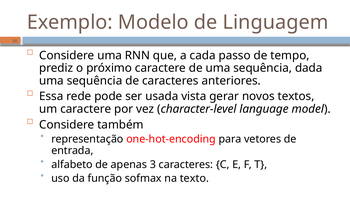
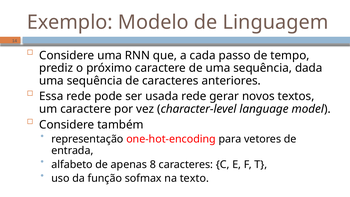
usada vista: vista -> rede (194, 96)
3: 3 -> 8 (153, 164)
